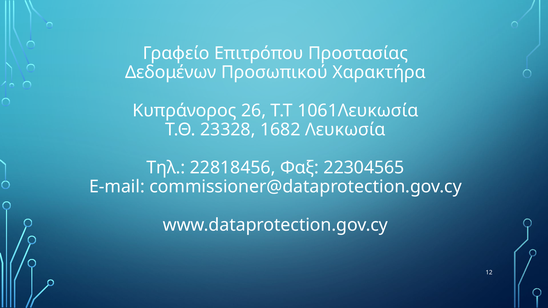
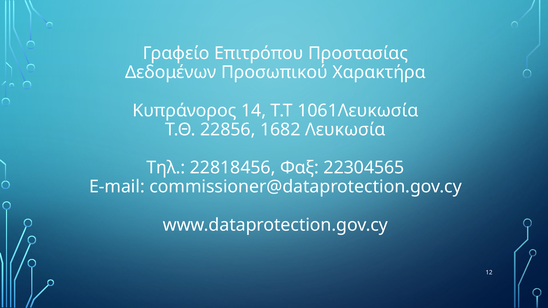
26: 26 -> 14 (254, 111)
23328: 23328 -> 22856 (228, 130)
